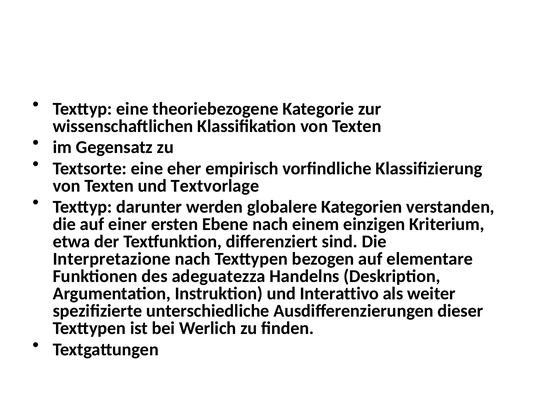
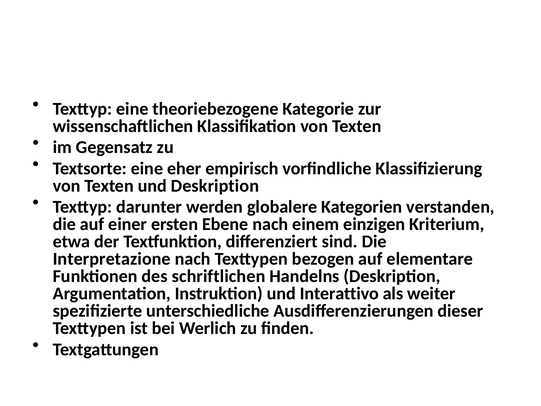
und Textvorlage: Textvorlage -> Deskription (215, 186)
adeguatezza: adeguatezza -> schriftlichen (219, 276)
